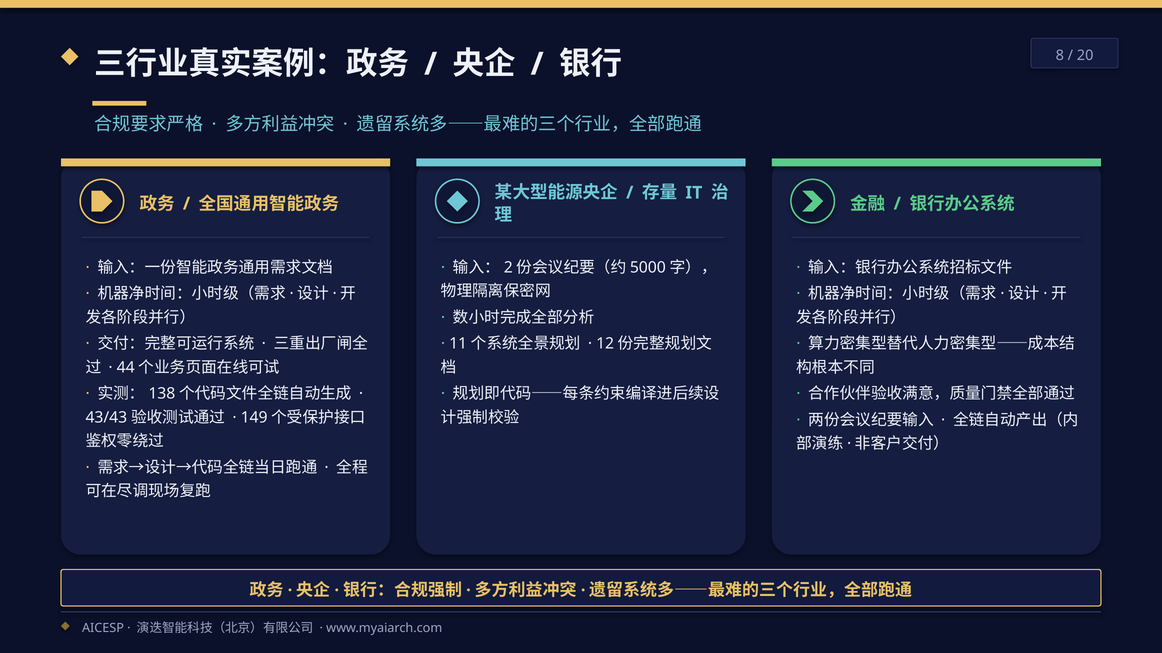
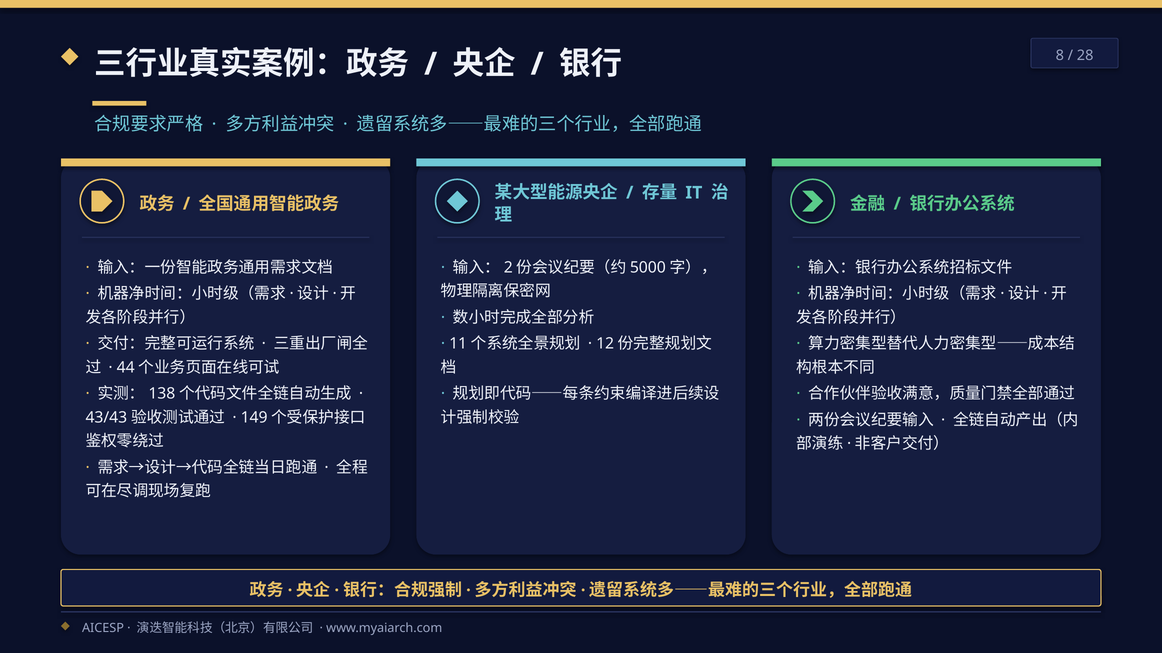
20: 20 -> 28 (1085, 55)
